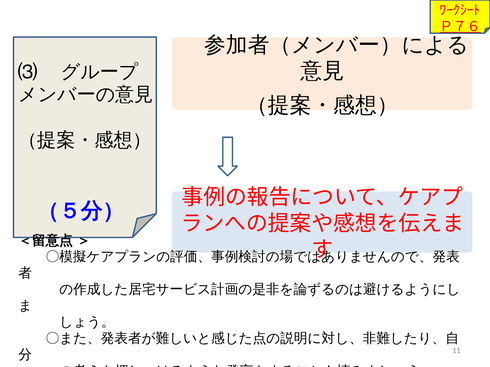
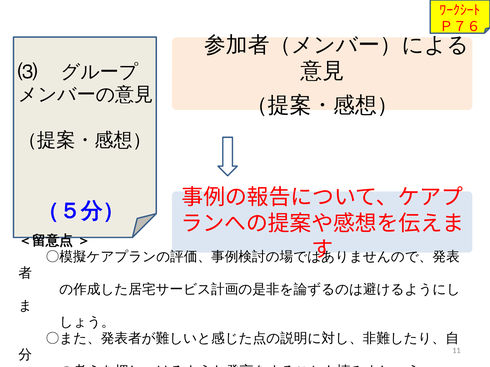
Ｐ７６ underline: present -> none (460, 27)
